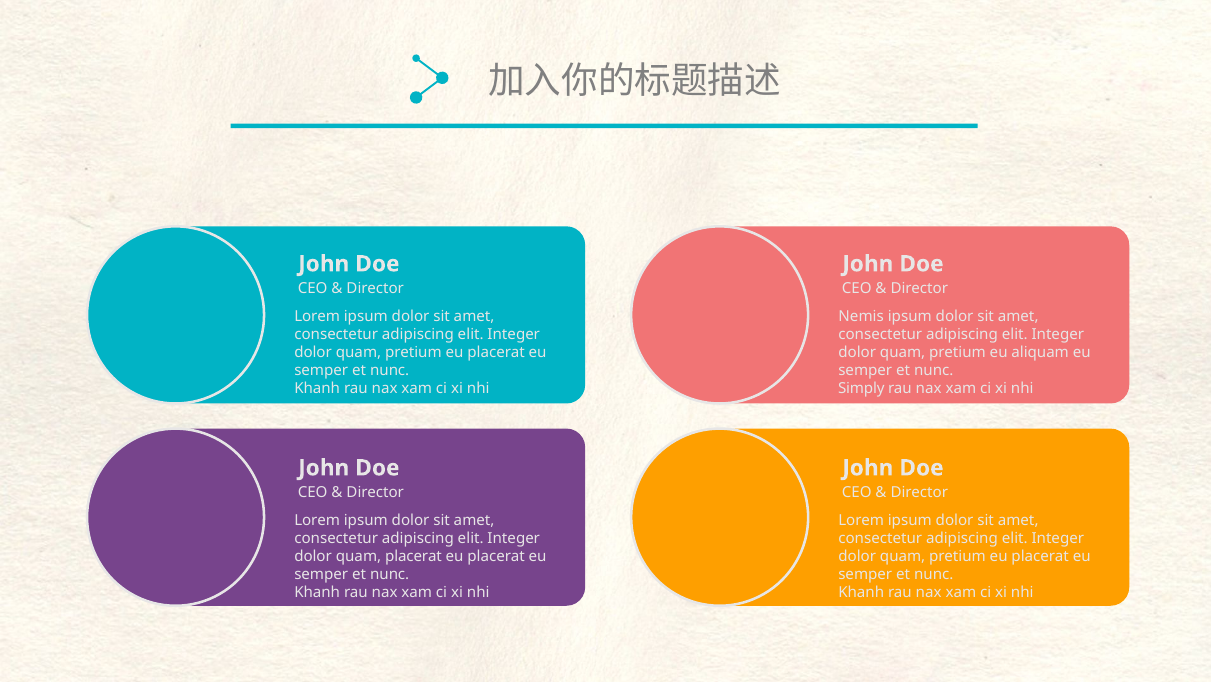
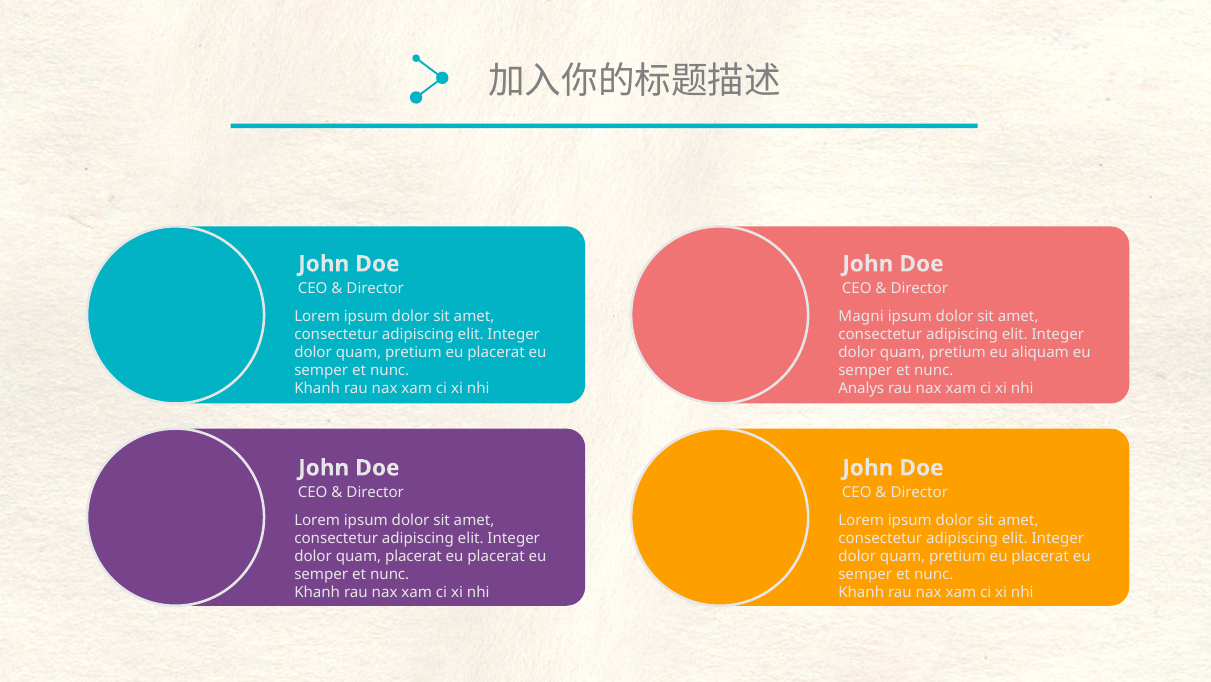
Nemis: Nemis -> Magni (861, 316)
Simply: Simply -> Analys (861, 389)
